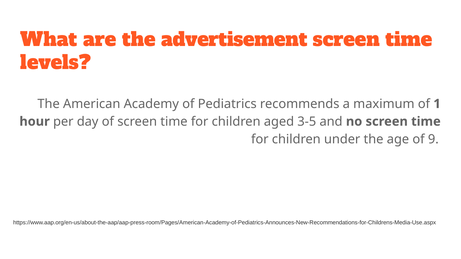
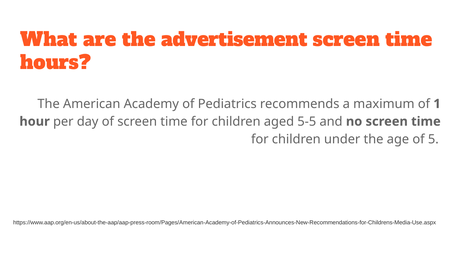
levels: levels -> hours (56, 63)
3-5: 3-5 -> 5-5 (307, 122)
9: 9 -> 5 (433, 139)
